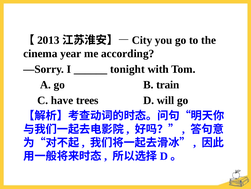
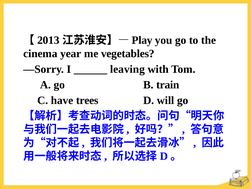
City: City -> Play (142, 40)
according: according -> vegetables (128, 53)
tonight: tonight -> leaving (127, 69)
